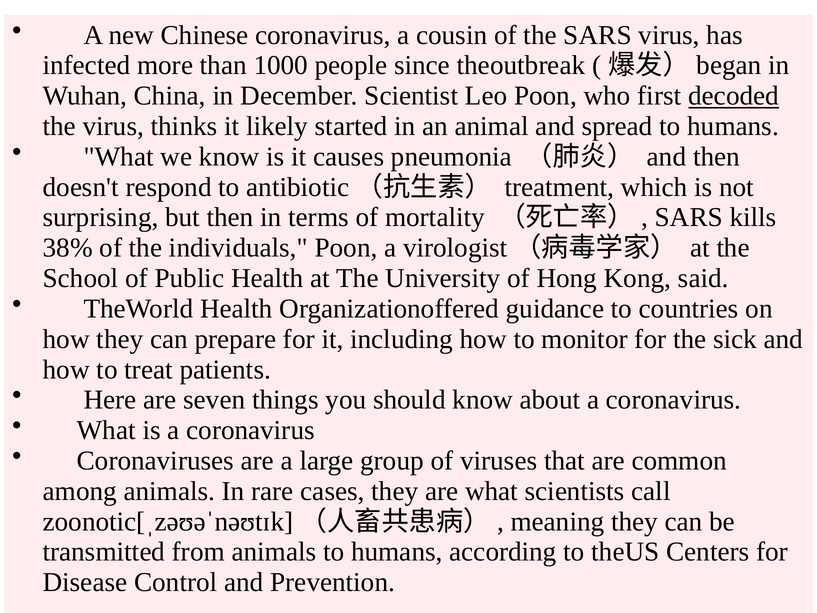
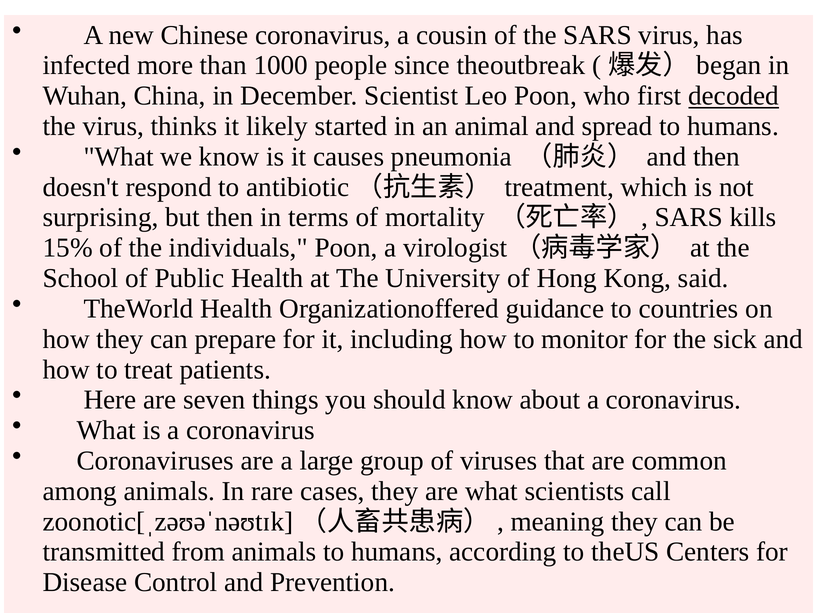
38%: 38% -> 15% (68, 248)
